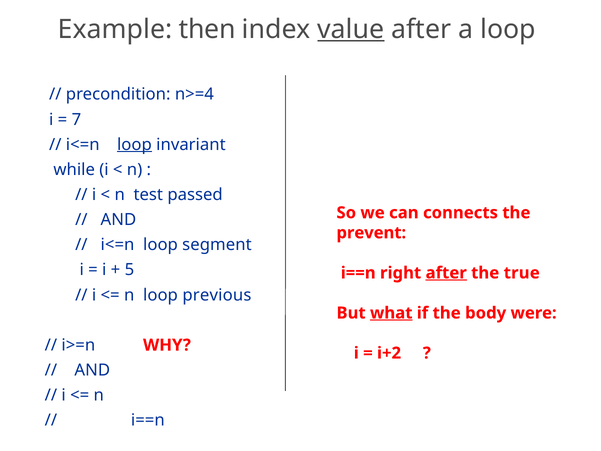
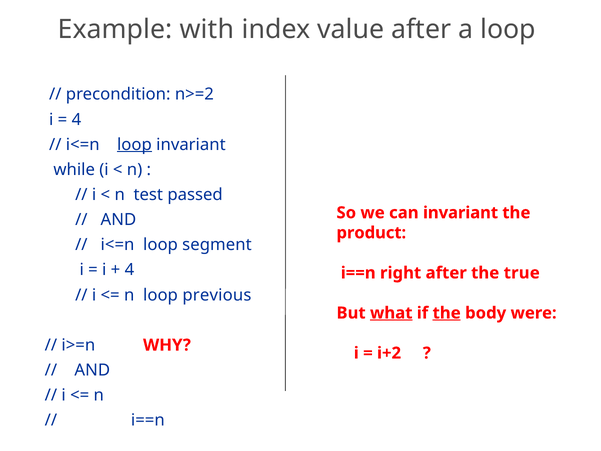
then: then -> with (207, 29)
value underline: present -> none (351, 29)
n>=4: n>=4 -> n>=2 (194, 94)
7: 7 -> 4 (76, 119)
can connects: connects -> invariant (461, 213)
prevent: prevent -> product (371, 233)
5: 5 -> 4 (129, 270)
after underline: present -> none (446, 273)
the underline: none -> present (447, 313)
